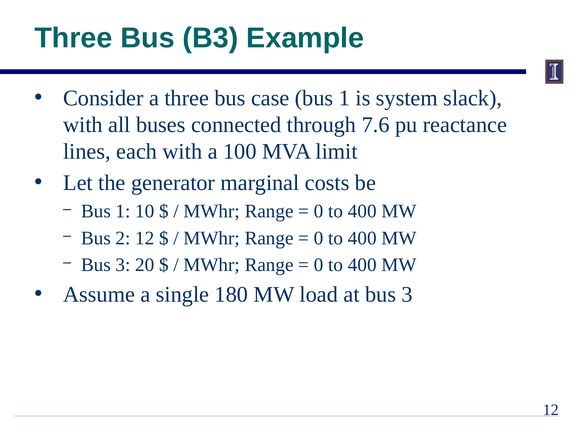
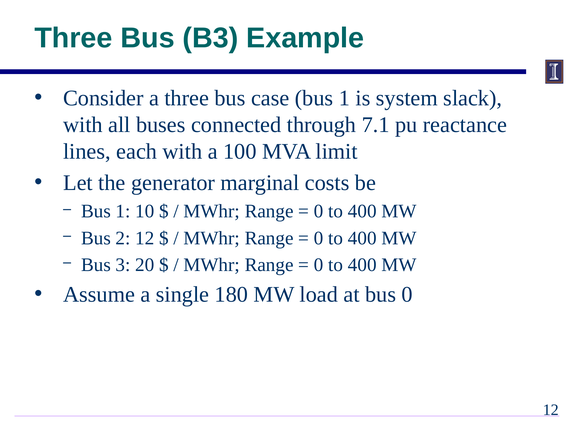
7.6: 7.6 -> 7.1 (376, 125)
at bus 3: 3 -> 0 (407, 295)
